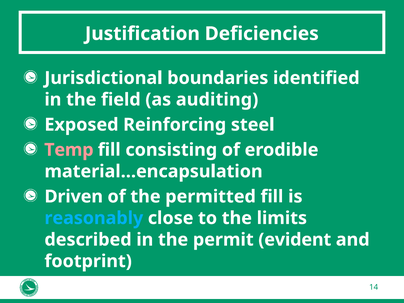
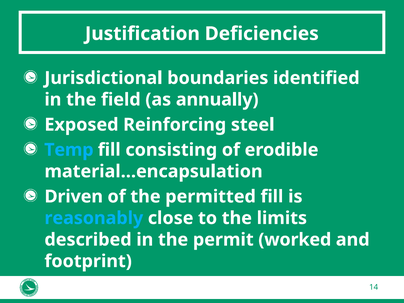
auditing: auditing -> annually (217, 100)
Temp colour: pink -> light blue (69, 150)
evident: evident -> worked (295, 240)
